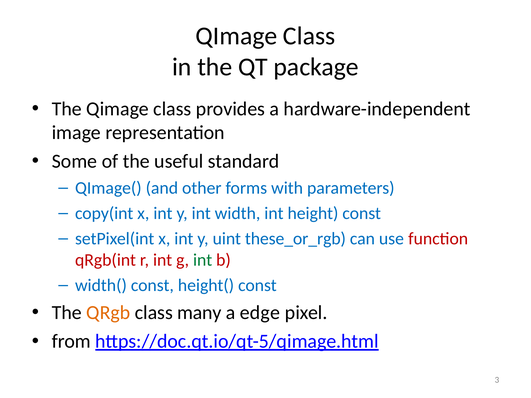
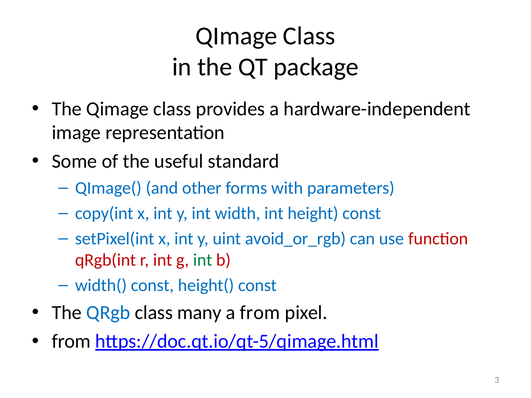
these_or_rgb: these_or_rgb -> avoid_or_rgb (295, 239)
QRgb colour: orange -> blue (108, 313)
a edge: edge -> from (260, 313)
